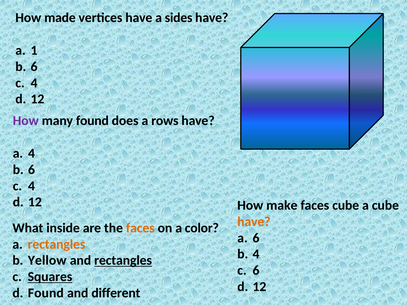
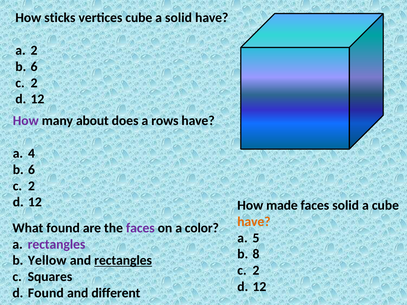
made: made -> sticks (60, 18)
vertices have: have -> cube (139, 18)
a sides: sides -> solid (179, 18)
a 1: 1 -> 2 (34, 50)
4: 4 -> 2 (34, 83)
many found: found -> about (92, 121)
4: 4 -> 2 (31, 186)
make: make -> made (282, 206)
faces cube: cube -> solid (346, 206)
What inside: inside -> found (63, 228)
faces colour: orange -> purple (140, 228)
a 6: 6 -> 5 (256, 238)
rectangles colour: orange -> purple (57, 244)
4: 4 -> 8 (256, 254)
6: 6 -> 2 (256, 271)
Squares underline: present -> none (50, 277)
